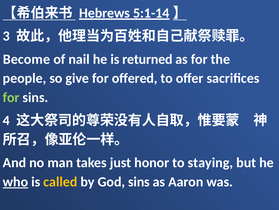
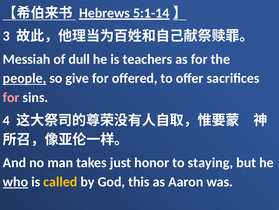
Become: Become -> Messiah (27, 59)
nail: nail -> dull (79, 59)
returned: returned -> teachers (147, 59)
people underline: none -> present (25, 78)
for colour: light green -> pink (11, 97)
God sins: sins -> this (139, 181)
